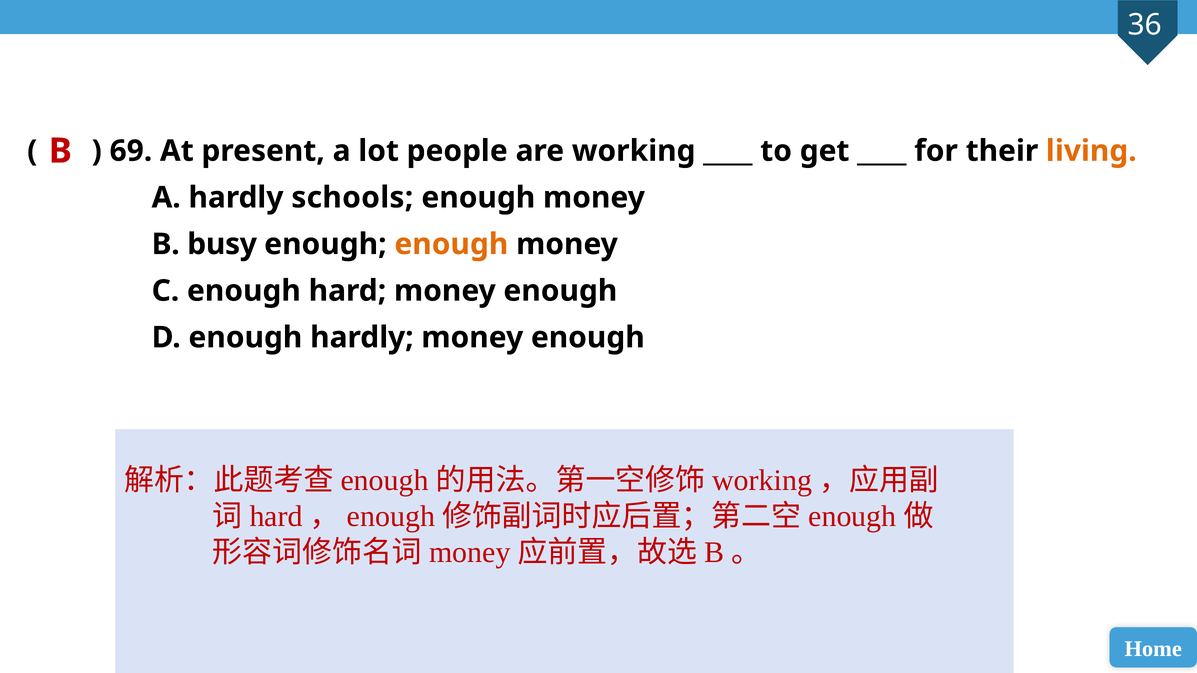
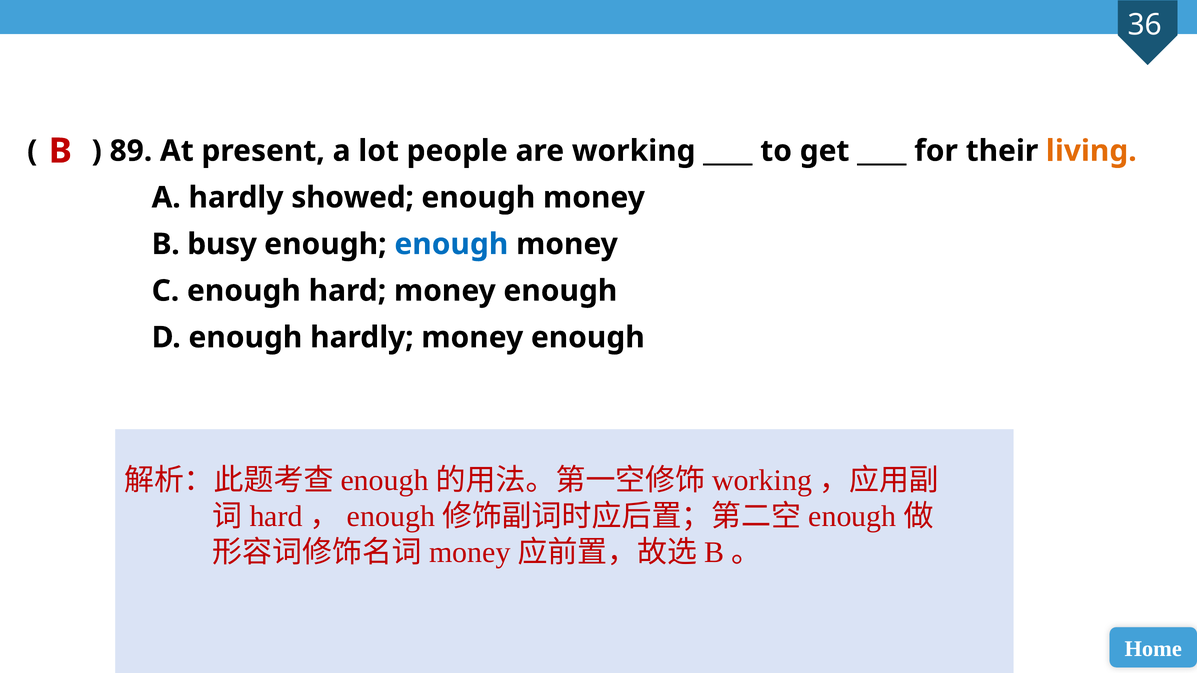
69: 69 -> 89 (131, 151)
schools: schools -> showed (353, 198)
enough colour: orange -> blue (451, 244)
